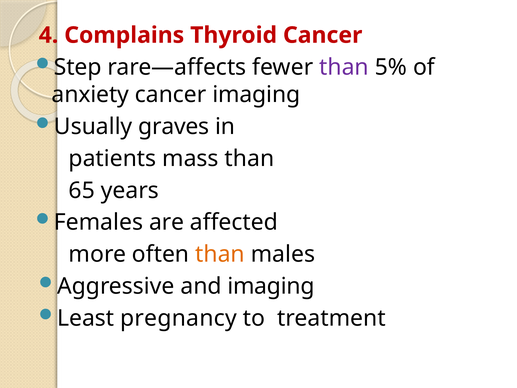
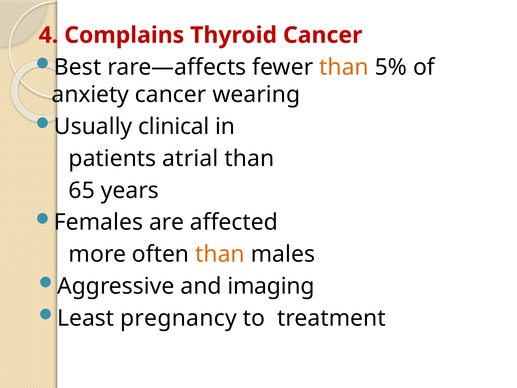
Step: Step -> Best (78, 67)
than colour: purple -> orange (344, 67)
cancer imaging: imaging -> wearing (256, 95)
graves: graves -> clinical (174, 127)
mass: mass -> atrial (190, 158)
